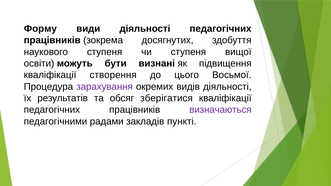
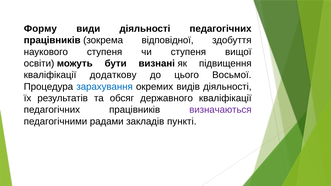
досягнутих: досягнутих -> відповідної (168, 40)
створення: створення -> додаткову (113, 75)
зарахування colour: purple -> blue (105, 87)
зберігатися: зберігатися -> державного (167, 98)
